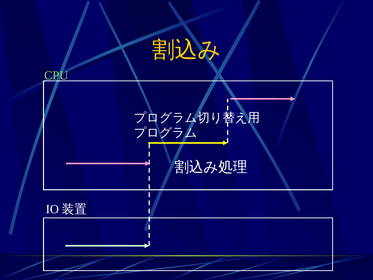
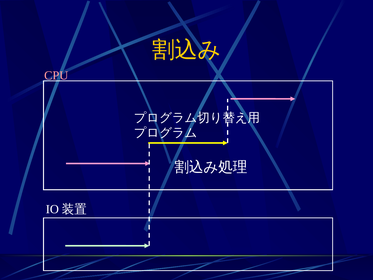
CPU colour: light green -> pink (56, 75)
